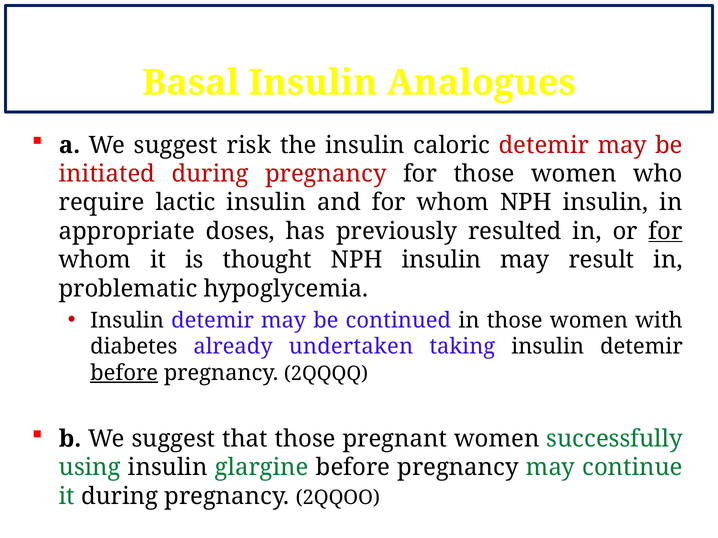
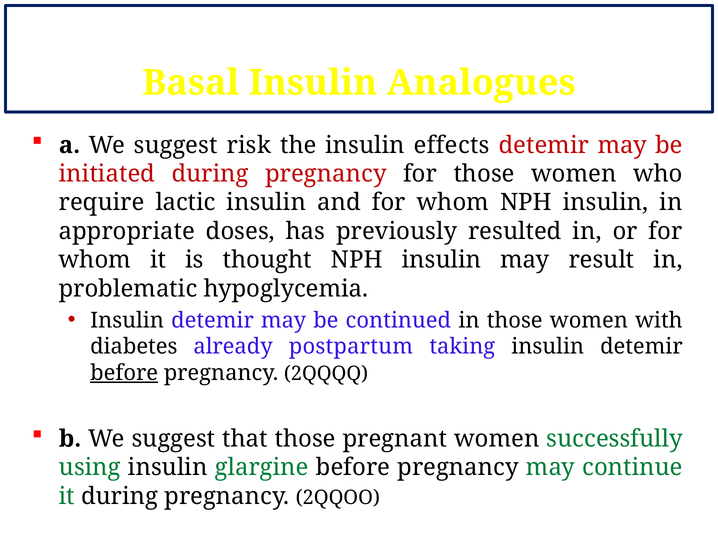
caloric: caloric -> effects (452, 145)
for underline: present -> none (665, 231)
undertaken: undertaken -> postpartum (351, 347)
